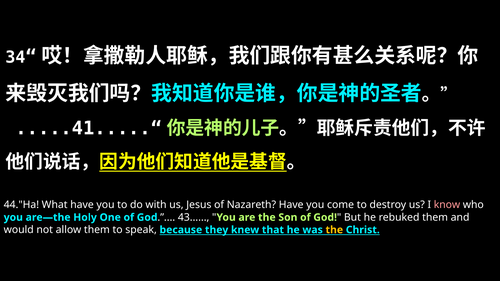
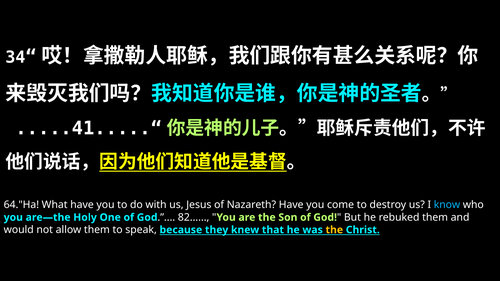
44."Ha: 44."Ha -> 64."Ha (21, 205)
know colour: pink -> light blue (447, 205)
43: 43 -> 82 (194, 218)
